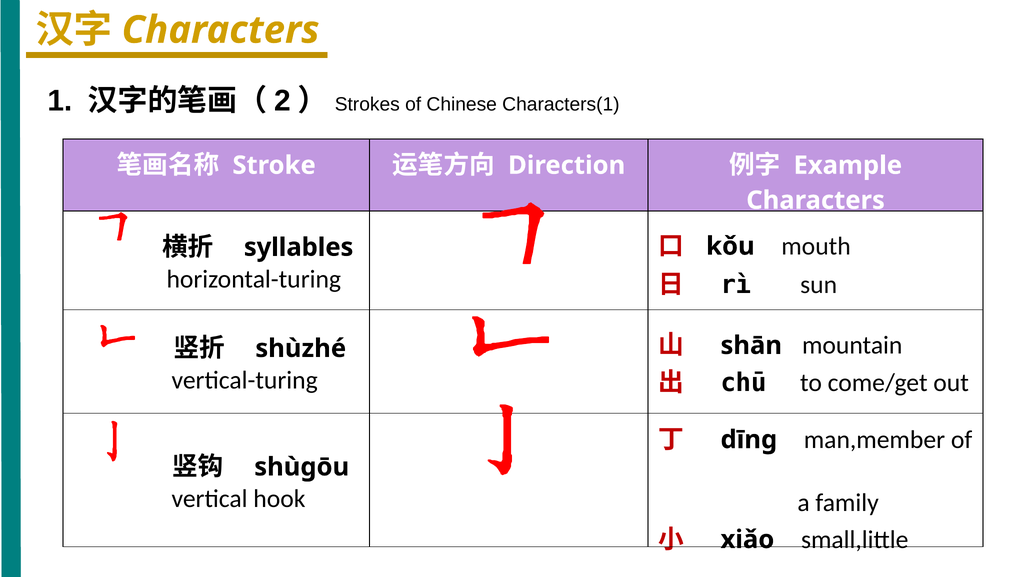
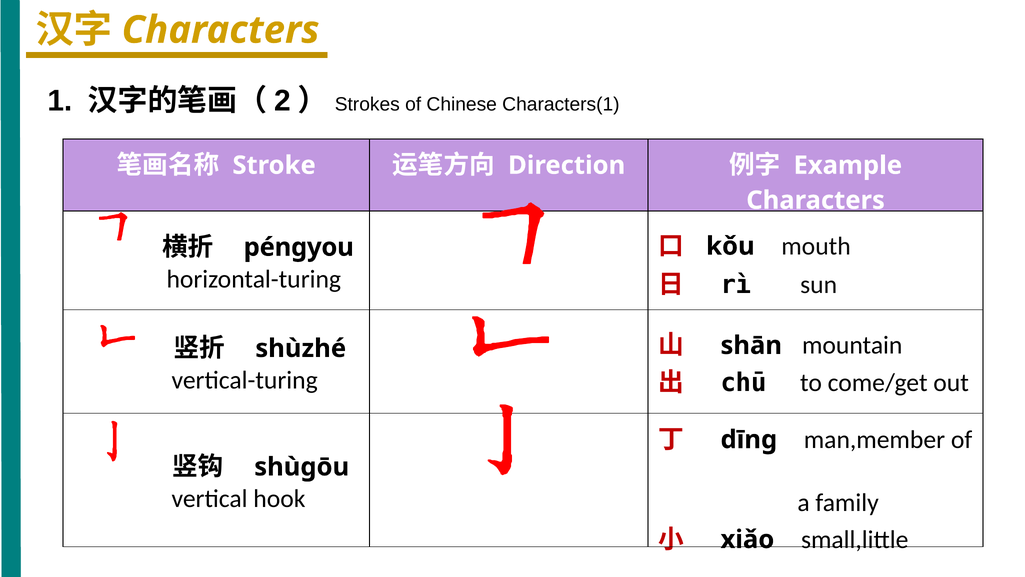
syllables: syllables -> pénɡyou (299, 247)
